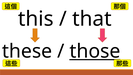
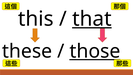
that underline: none -> present (92, 19)
